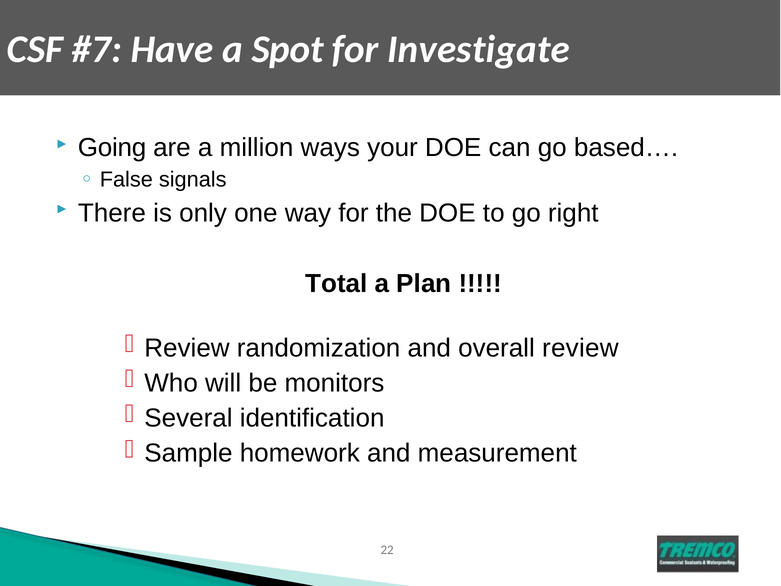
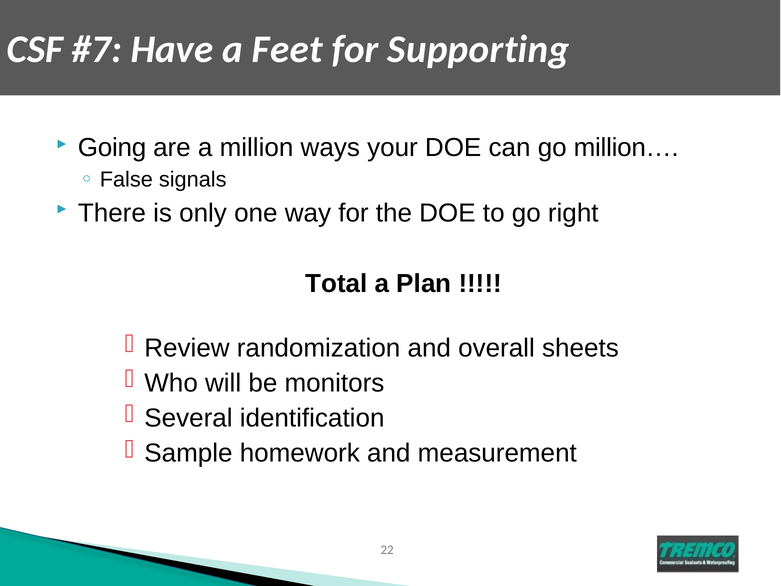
Spot: Spot -> Feet (287, 49)
Investigate: Investigate -> Supporting (478, 49)
based…: based… -> million… (626, 148)
overall review: review -> sheets (580, 348)
